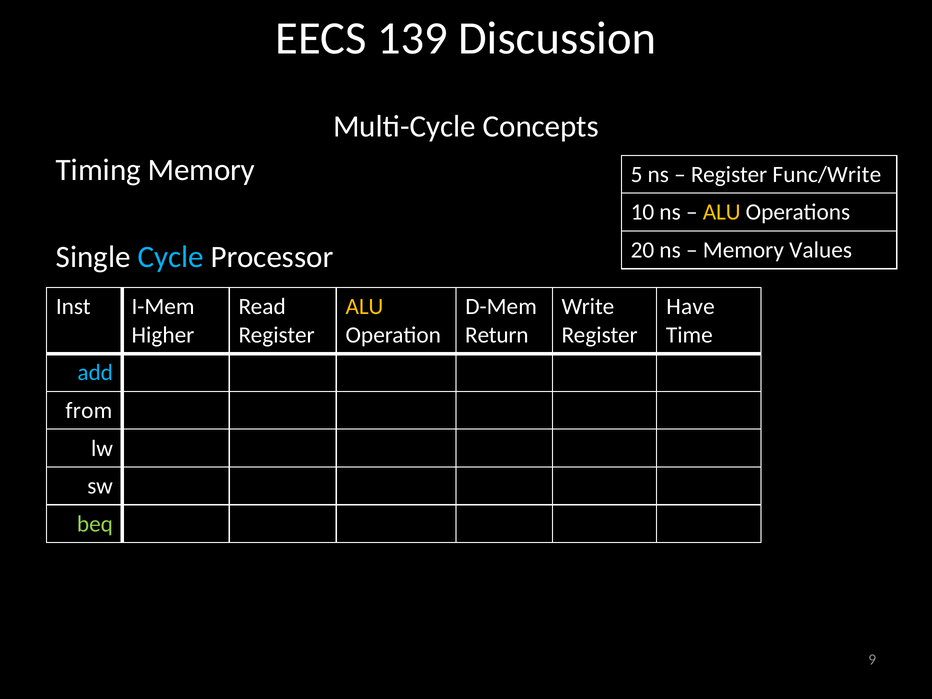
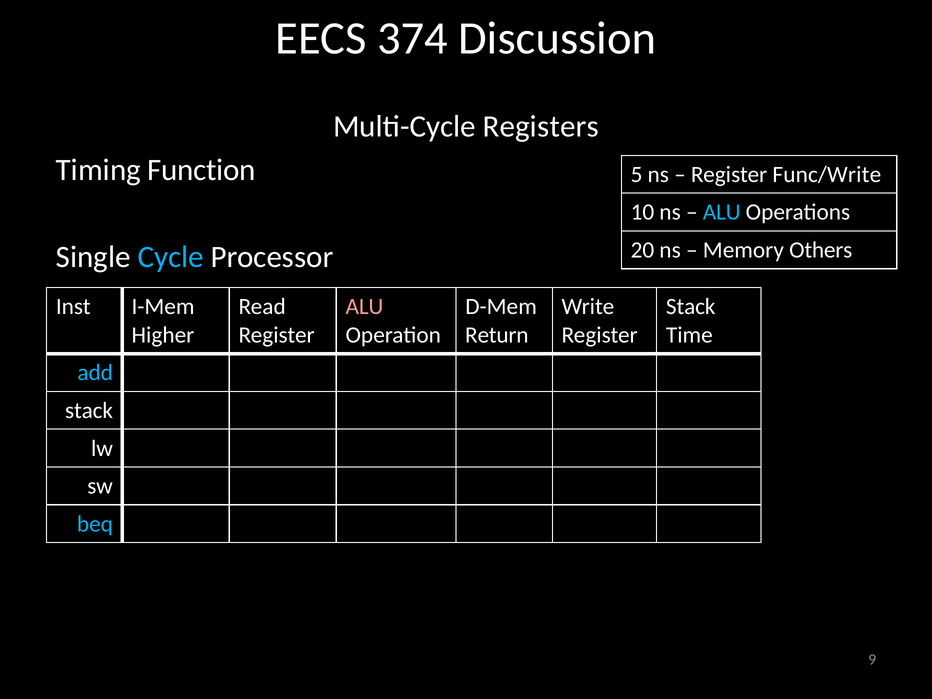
139: 139 -> 374 (412, 38)
Concepts: Concepts -> Registers (541, 126)
Timing Memory: Memory -> Function (201, 170)
ALU colour: yellow -> light blue (722, 212)
Values: Values -> Others (821, 250)
ALU colour: yellow -> pink (365, 307)
Have: Have -> Stack (691, 307)
from: from -> stack (89, 411)
beq colour: light green -> light blue (95, 524)
